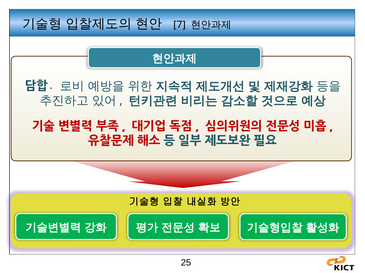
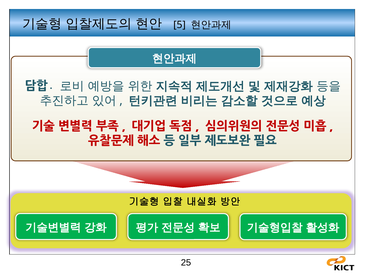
7: 7 -> 5 (179, 25)
